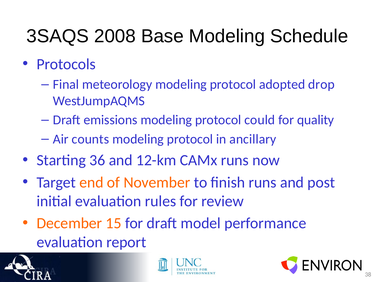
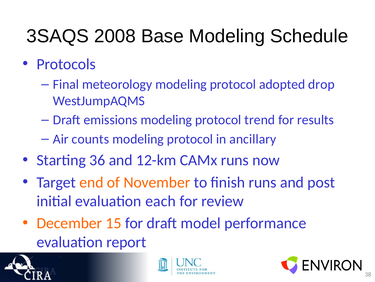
could: could -> trend (260, 120)
quality: quality -> results (316, 120)
rules: rules -> each (161, 201)
